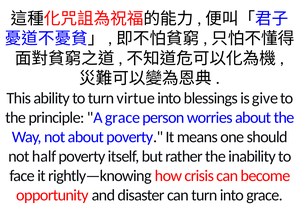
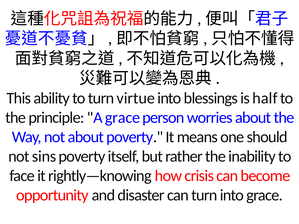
give: give -> half (265, 98)
half: half -> sins (44, 157)
